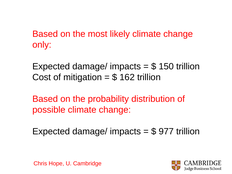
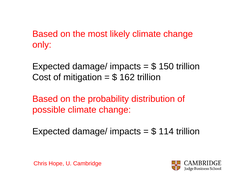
977: 977 -> 114 (166, 131)
